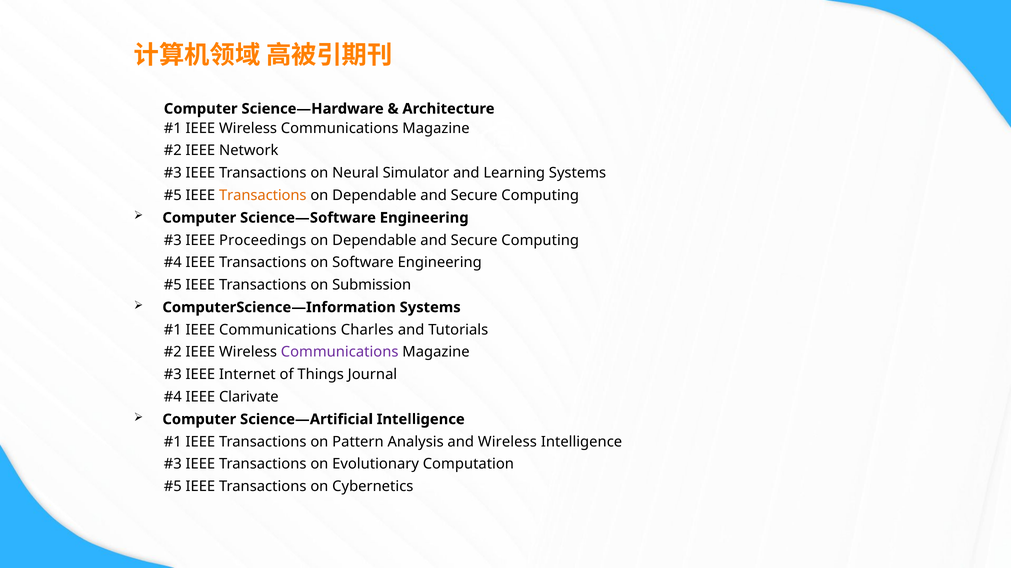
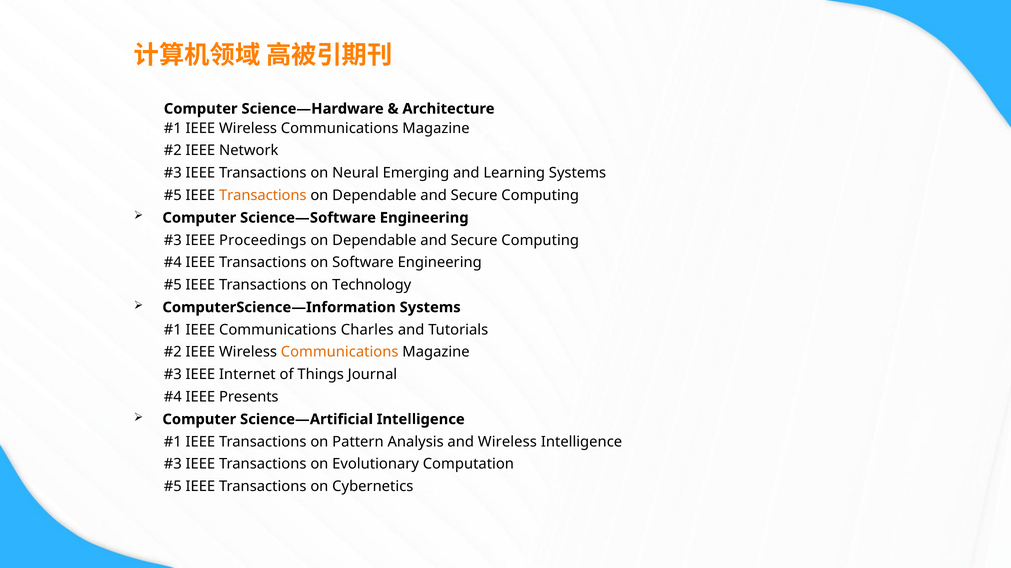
Simulator: Simulator -> Emerging (416, 173)
Submission: Submission -> Technology (372, 285)
Communications colour: purple -> orange (340, 353)
Clarivate: Clarivate -> Presents (249, 397)
